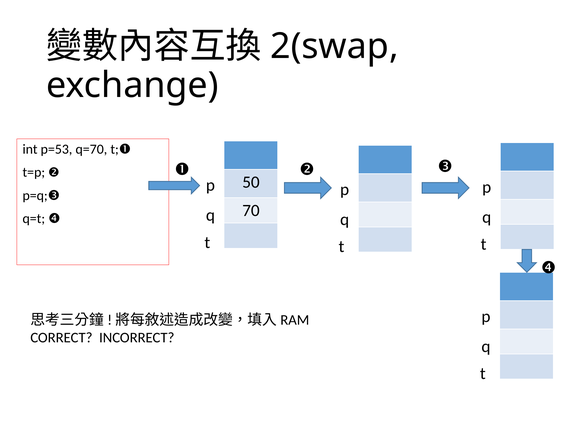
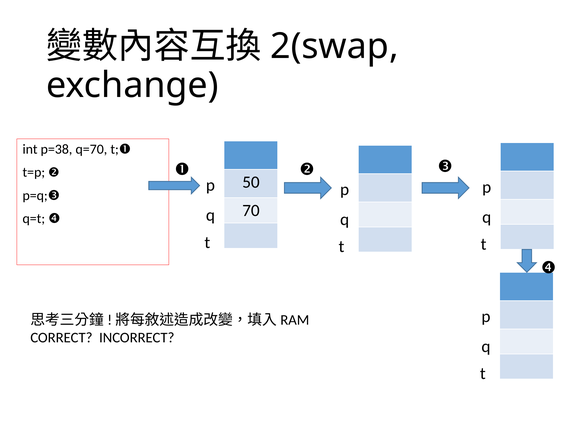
p=53: p=53 -> p=38 (56, 149)
